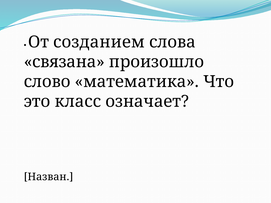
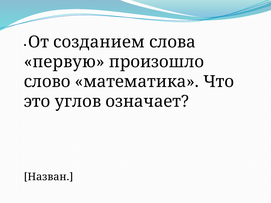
связана: связана -> первую (64, 62)
класс: класс -> углов (78, 102)
